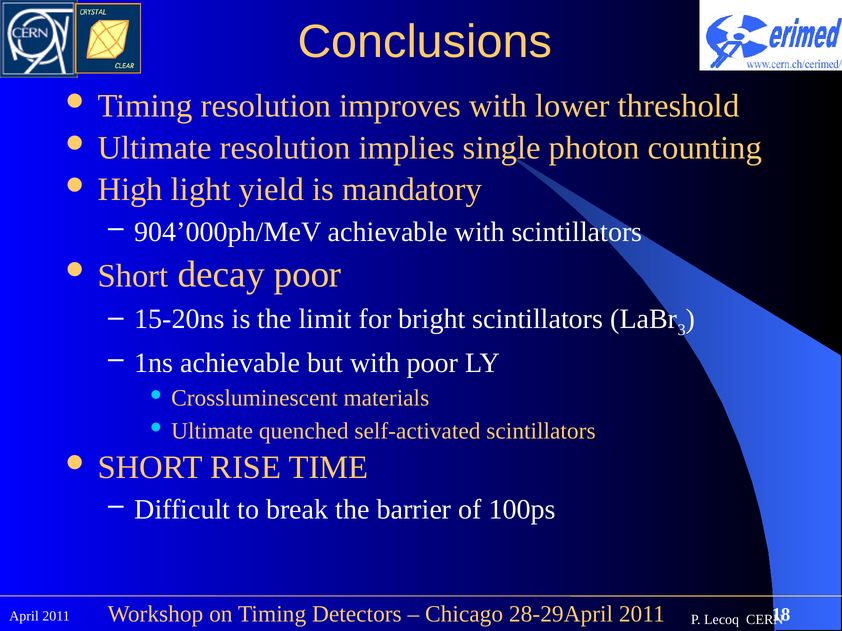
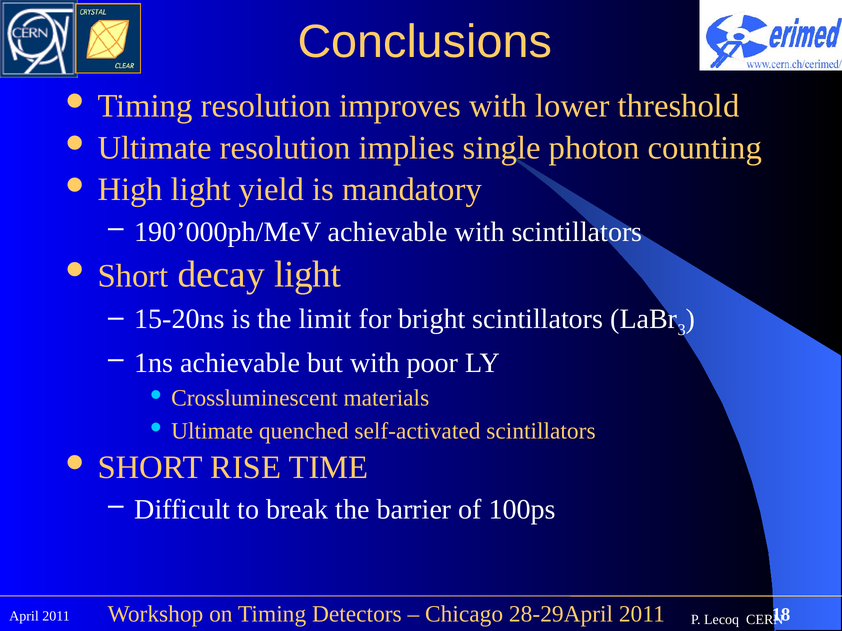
904’000ph/MeV: 904’000ph/MeV -> 190’000ph/MeV (228, 232)
decay poor: poor -> light (308, 274)
